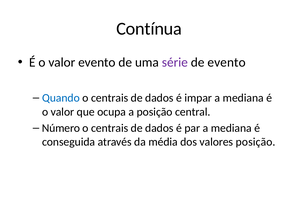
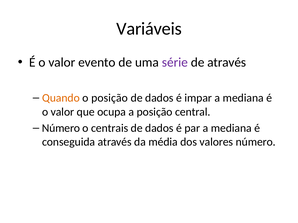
Contínua: Contínua -> Variáveis (149, 29)
de evento: evento -> através (227, 63)
Quando colour: blue -> orange (61, 98)
centrais: centrais -> posição (110, 98)
valores posição: posição -> número (256, 142)
